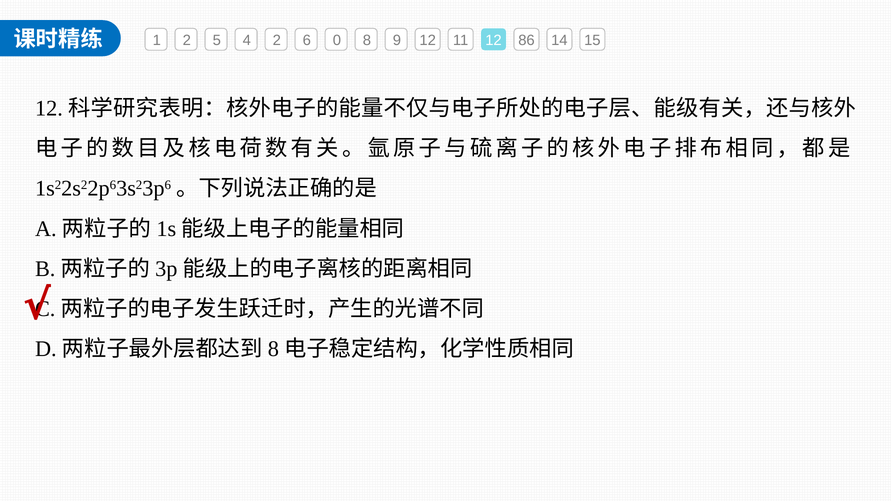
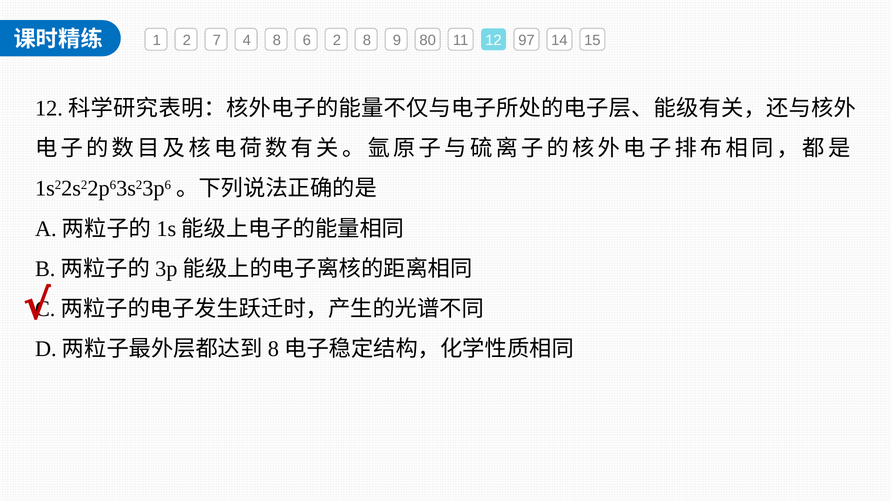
5: 5 -> 7 (217, 40)
4 2: 2 -> 8 (277, 40)
6 0: 0 -> 2 (337, 40)
9 12: 12 -> 80 (428, 40)
86: 86 -> 97 (527, 40)
